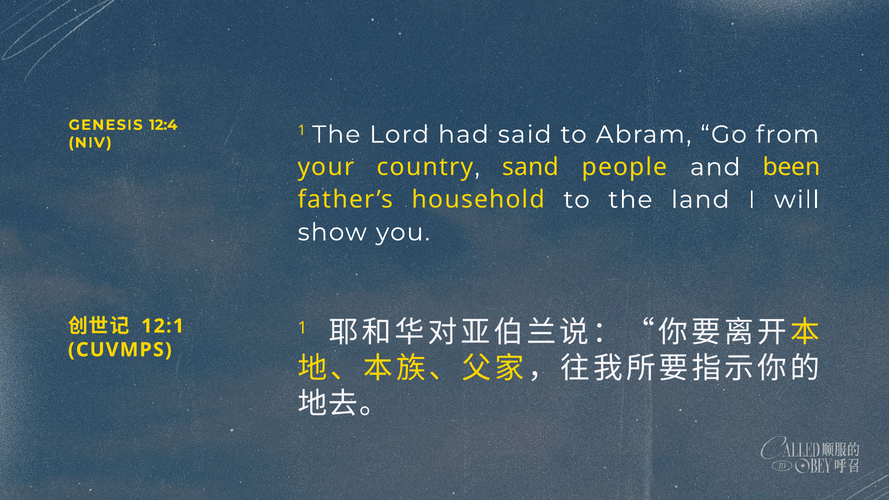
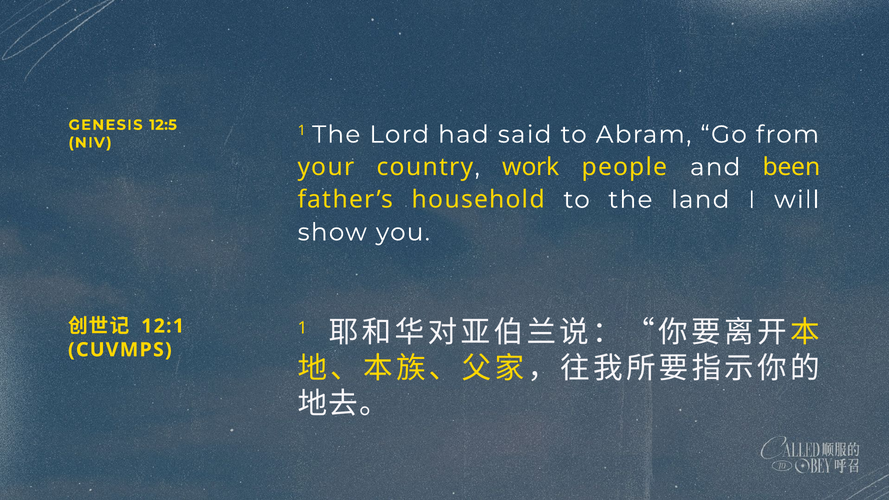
12:4: 12:4 -> 12:5 (163, 125)
sand: sand -> work (531, 167)
